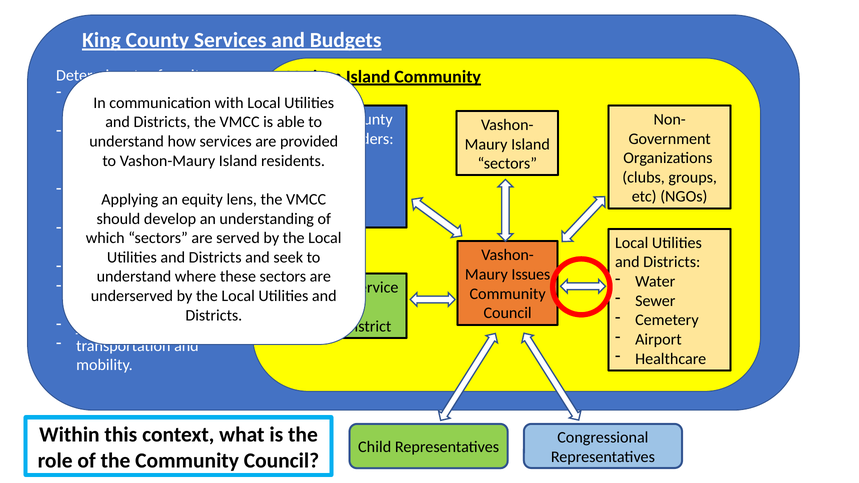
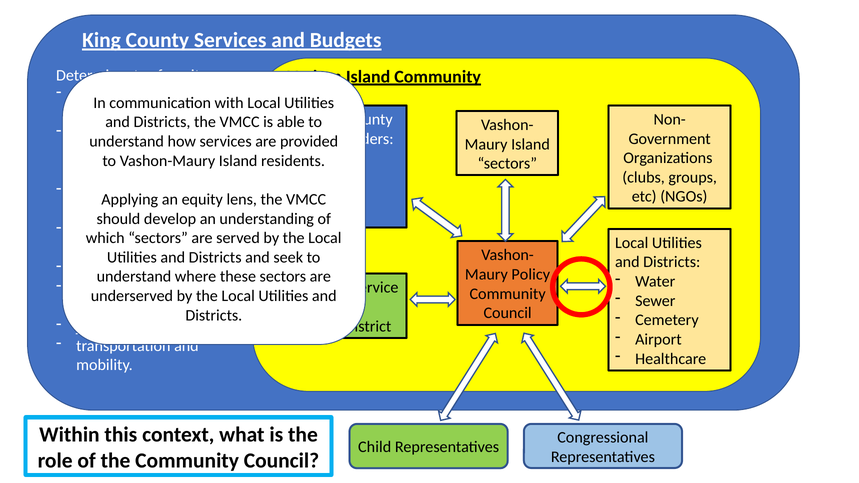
Issues: Issues -> Policy (531, 275)
